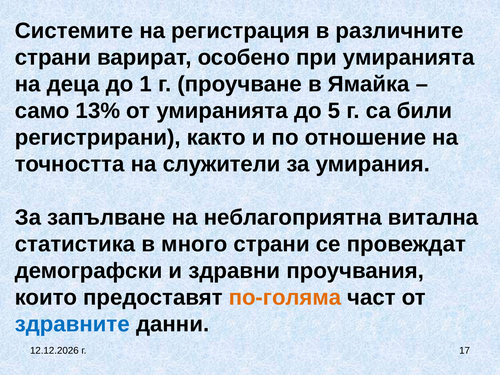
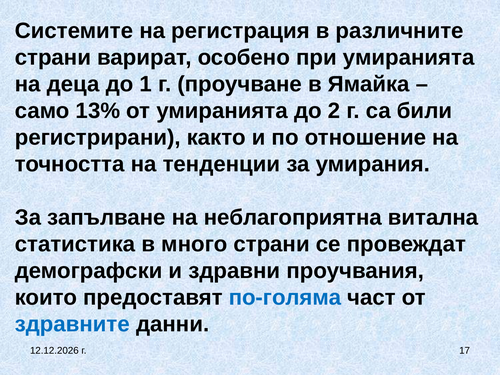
5: 5 -> 2 (334, 111)
служители: служители -> тенденции (221, 164)
по-голяма colour: orange -> blue (285, 298)
